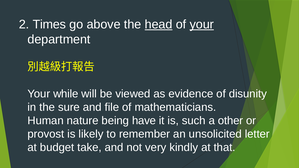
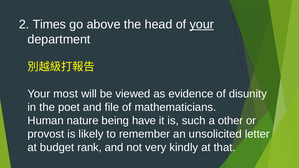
head underline: present -> none (159, 24)
while: while -> most (66, 94)
sure: sure -> poet (69, 107)
take: take -> rank (90, 148)
